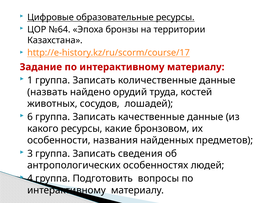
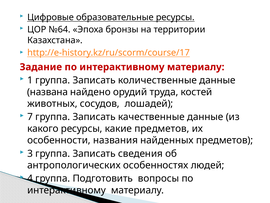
назвать: назвать -> названа (47, 92)
6: 6 -> 7 (30, 117)
какие бронзовом: бронзовом -> предметов (162, 128)
